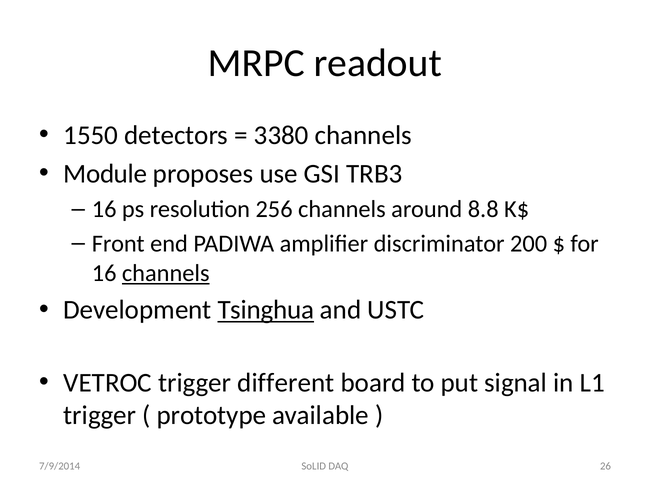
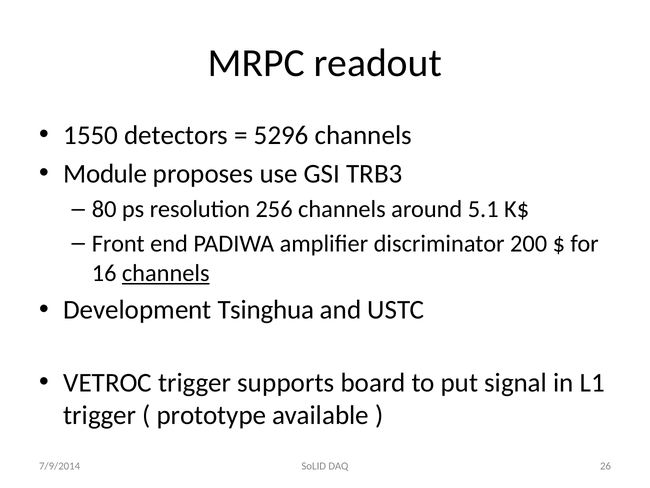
3380: 3380 -> 5296 (281, 135)
16: 16 -> 80 (104, 209)
8.8: 8.8 -> 5.1 (483, 209)
Tsinghua underline: present -> none (266, 310)
different: different -> supports (286, 382)
